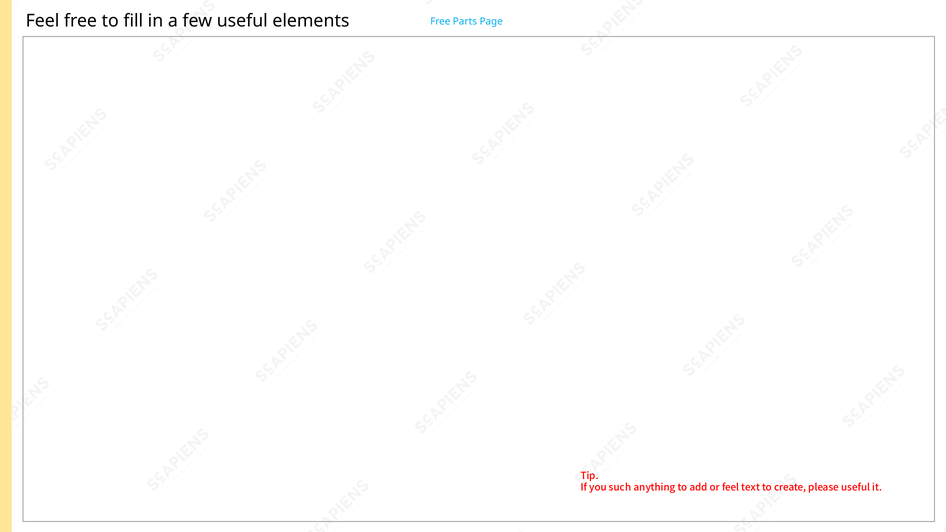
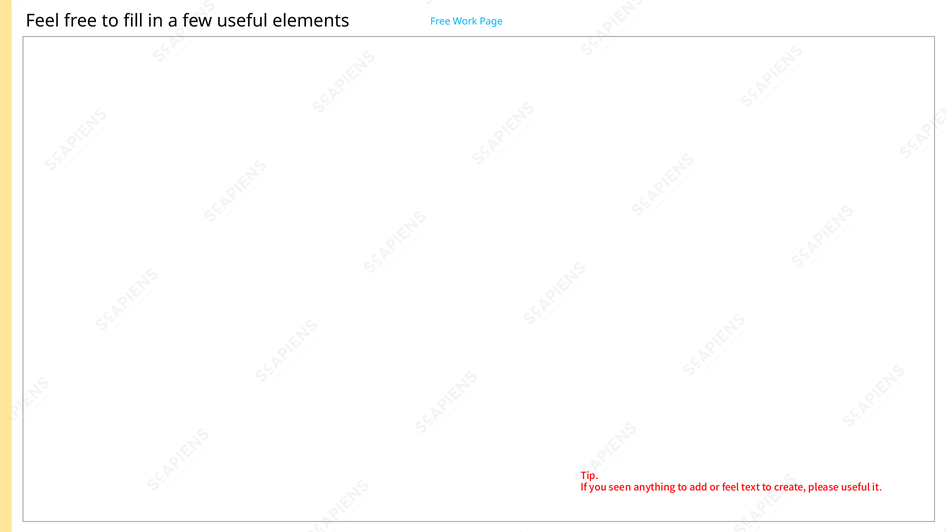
Parts: Parts -> Work (465, 21)
such: such -> seen (620, 488)
